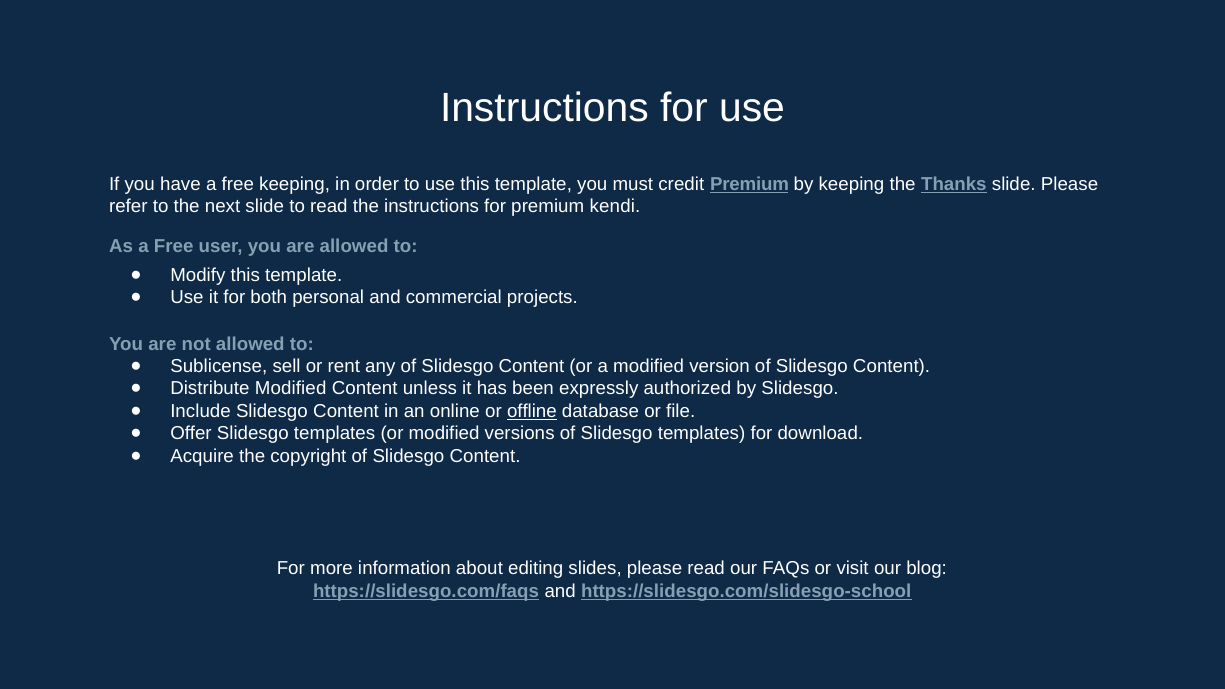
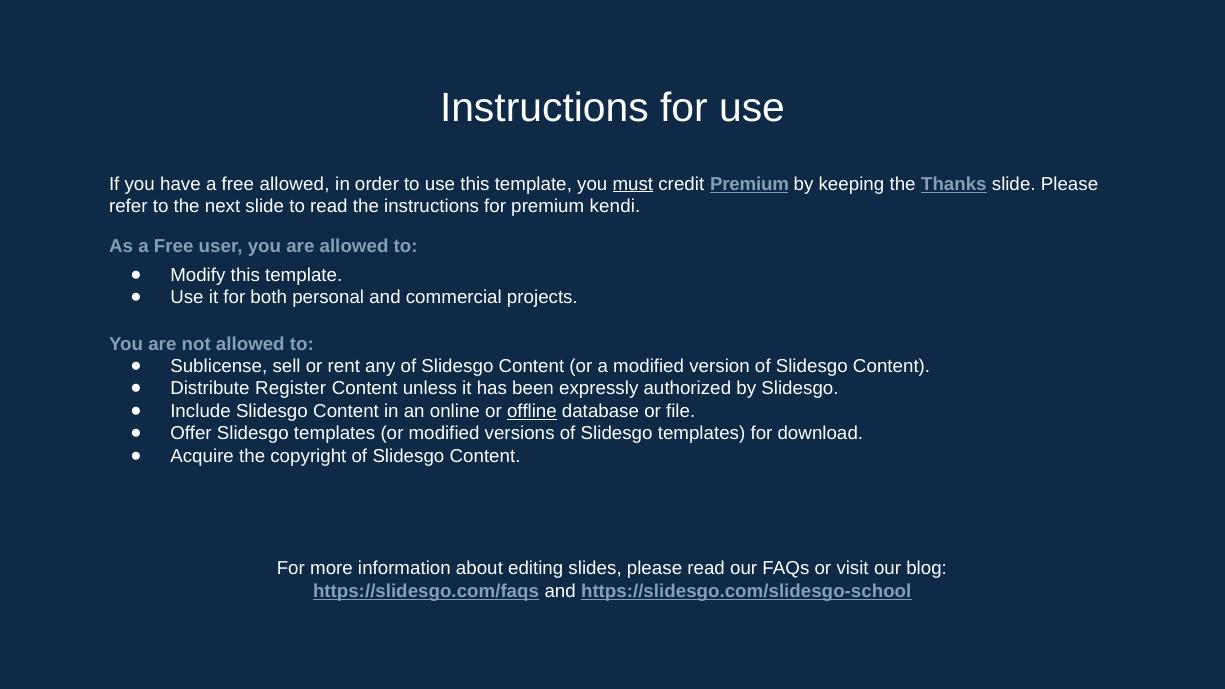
free keeping: keeping -> allowed (295, 184)
must underline: none -> present (633, 184)
Distribute Modified: Modified -> Register (291, 389)
